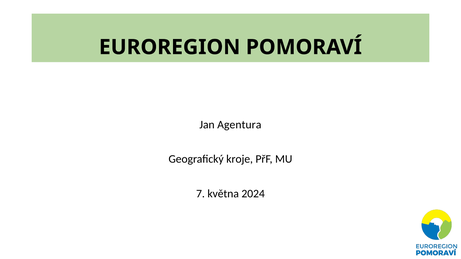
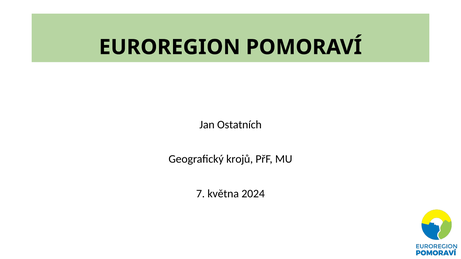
Agentura: Agentura -> Ostatních (239, 125)
kroje: kroje -> krojů (240, 159)
